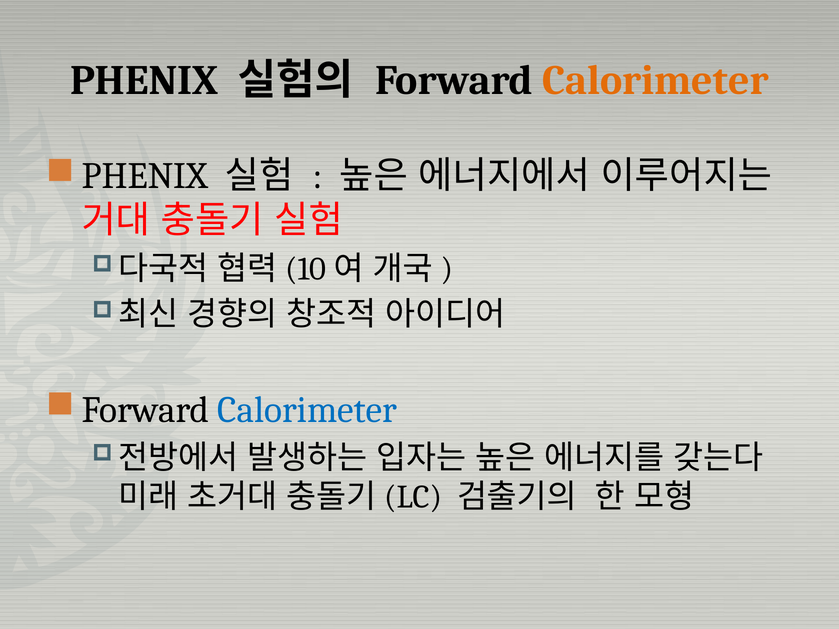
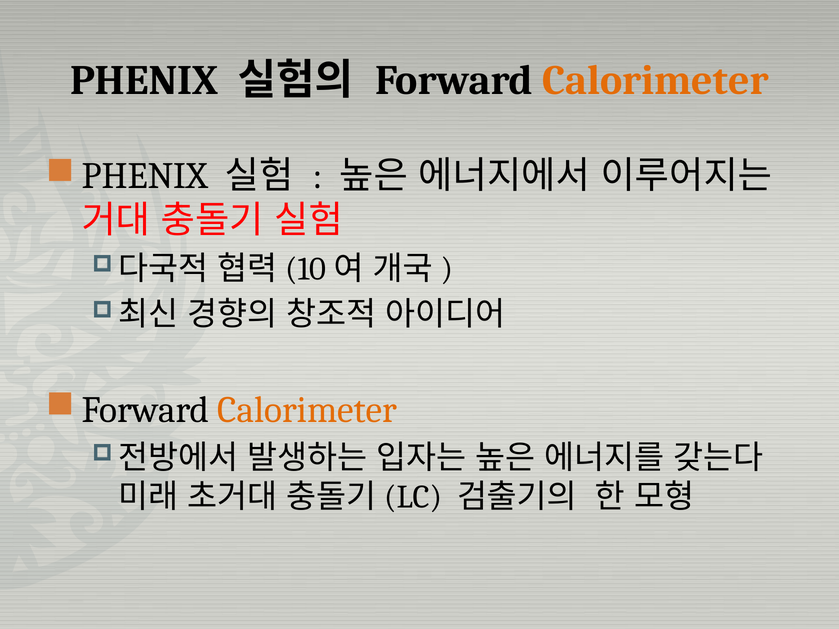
Calorimeter colour: blue -> orange (307, 410)
